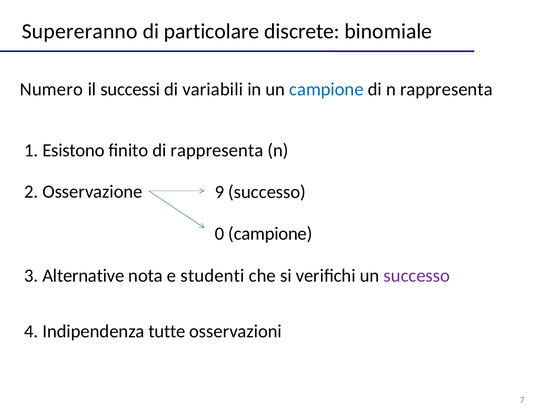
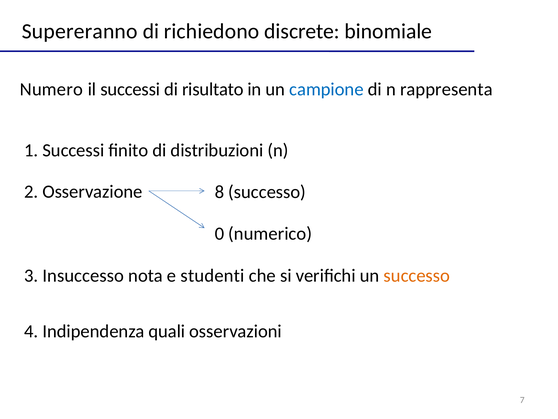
particolare: particolare -> richiedono (212, 31)
variabili: variabili -> risultato (213, 89)
1 Esistono: Esistono -> Successi (73, 150)
di rappresenta: rappresenta -> distribuzioni (217, 150)
9: 9 -> 8 (219, 192)
0 campione: campione -> numerico (270, 233)
Alternative: Alternative -> Insuccesso (83, 275)
successo colour: purple -> orange (417, 275)
tutte: tutte -> quali (167, 331)
